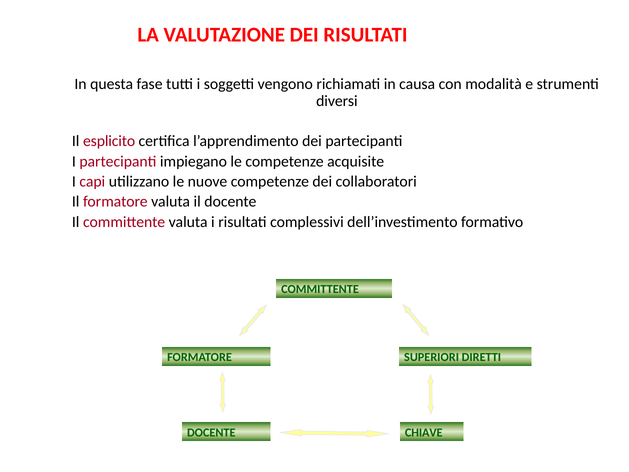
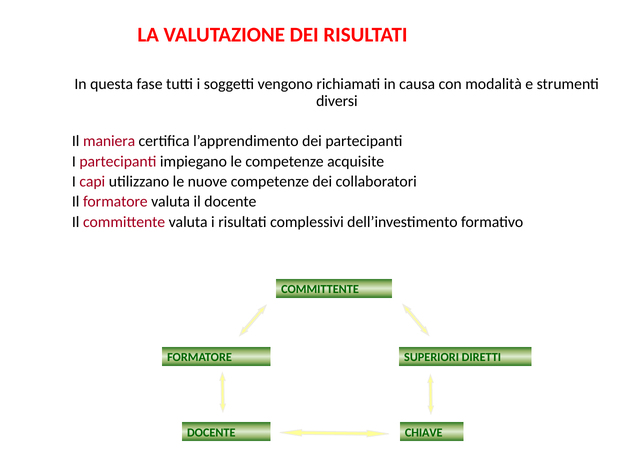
esplicito: esplicito -> maniera (109, 141)
